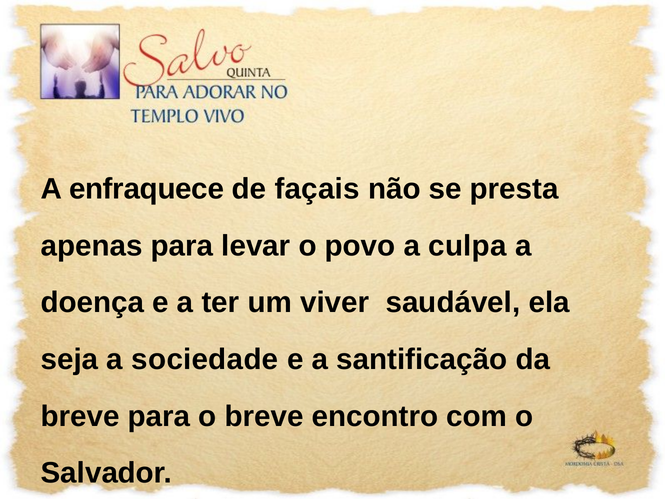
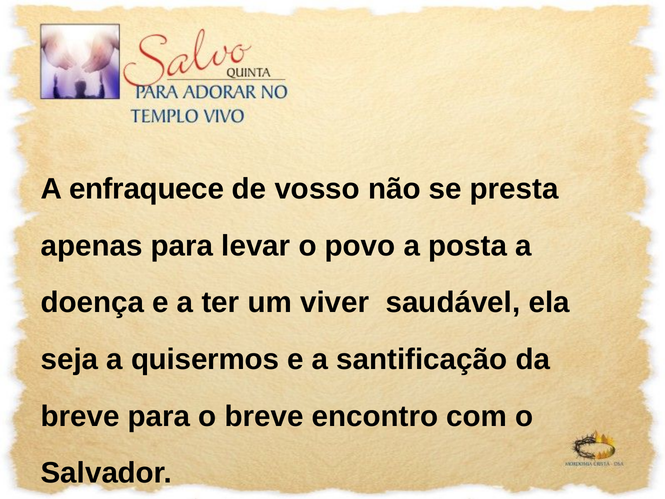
façais: façais -> vosso (317, 189)
culpa: culpa -> posta (468, 246)
sociedade: sociedade -> quisermos (205, 359)
